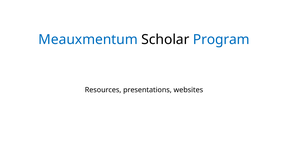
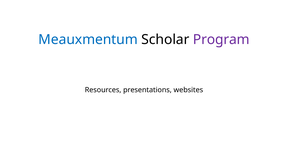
Program colour: blue -> purple (221, 40)
